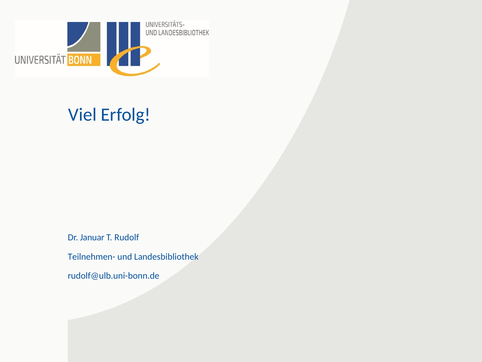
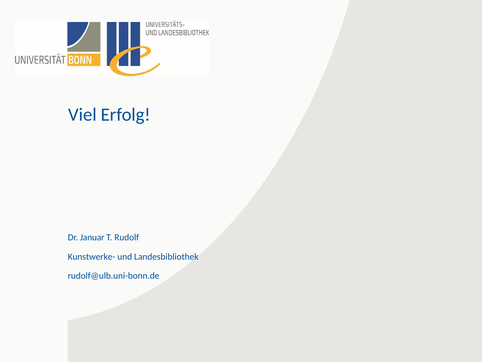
Teilnehmen-: Teilnehmen- -> Kunstwerke- (92, 256)
